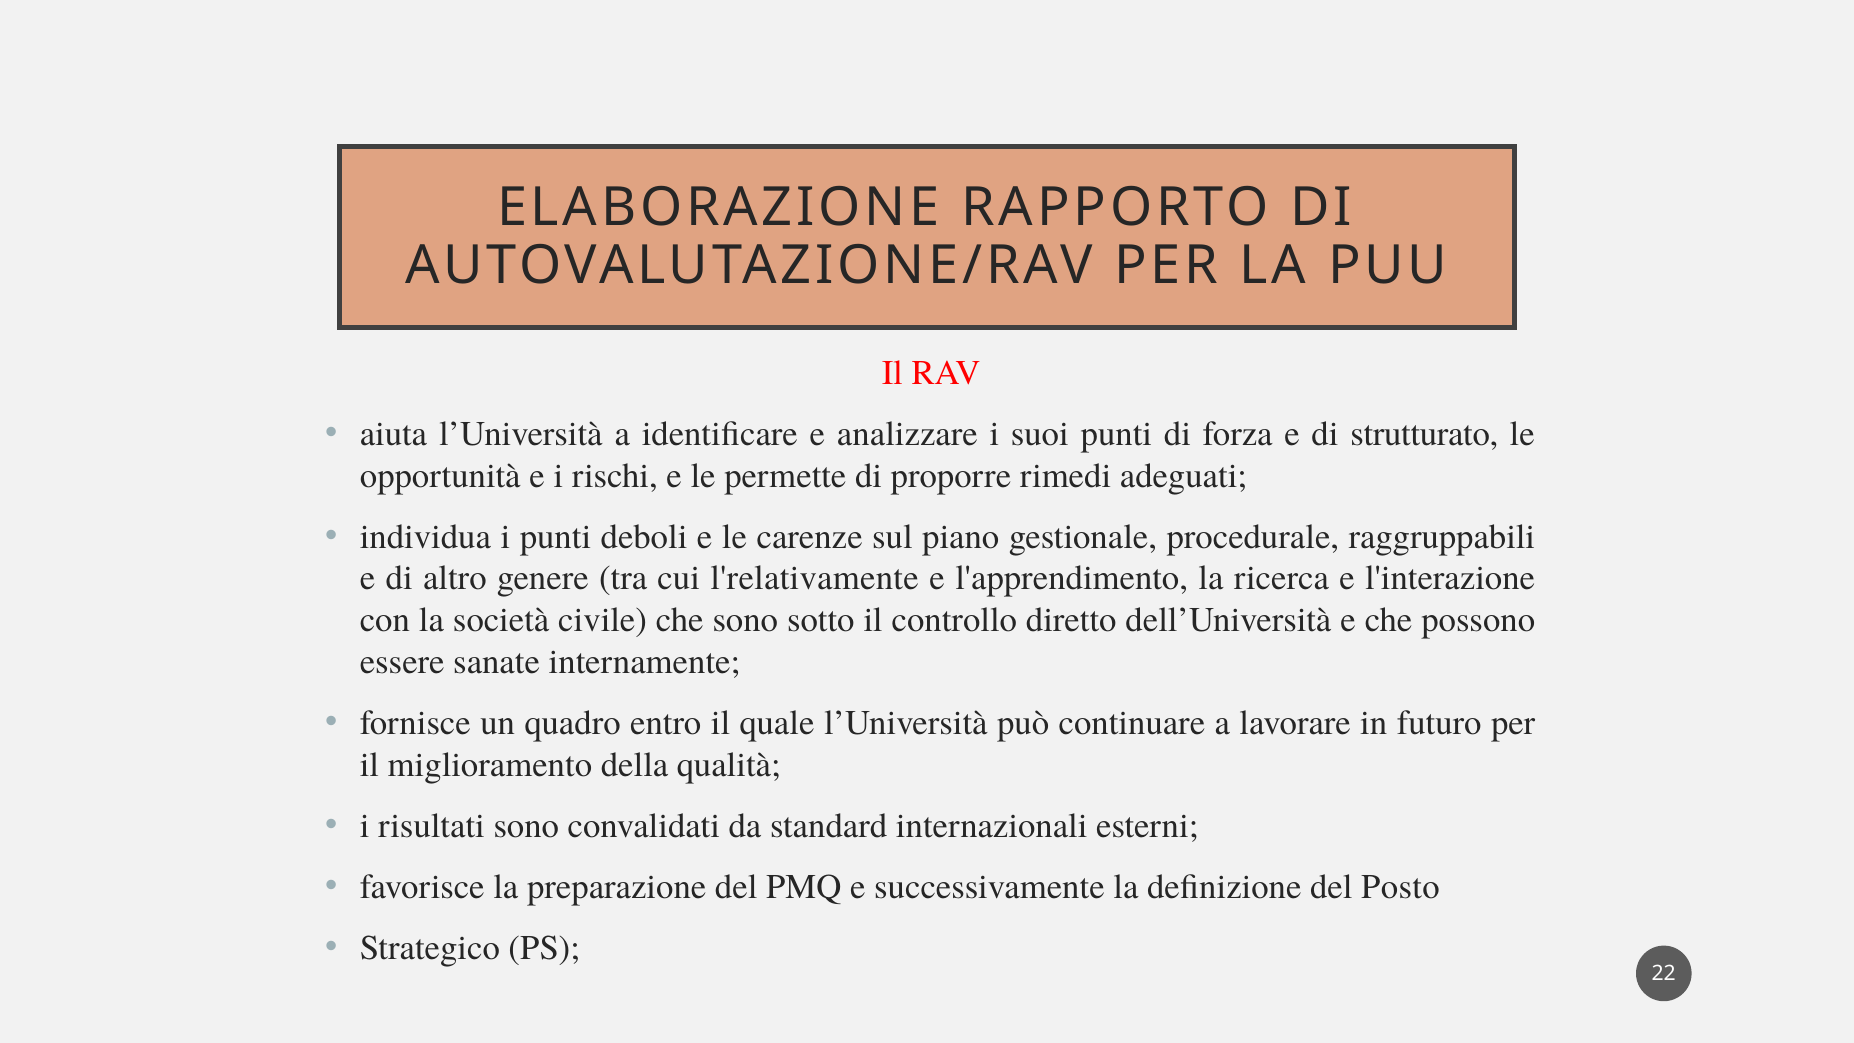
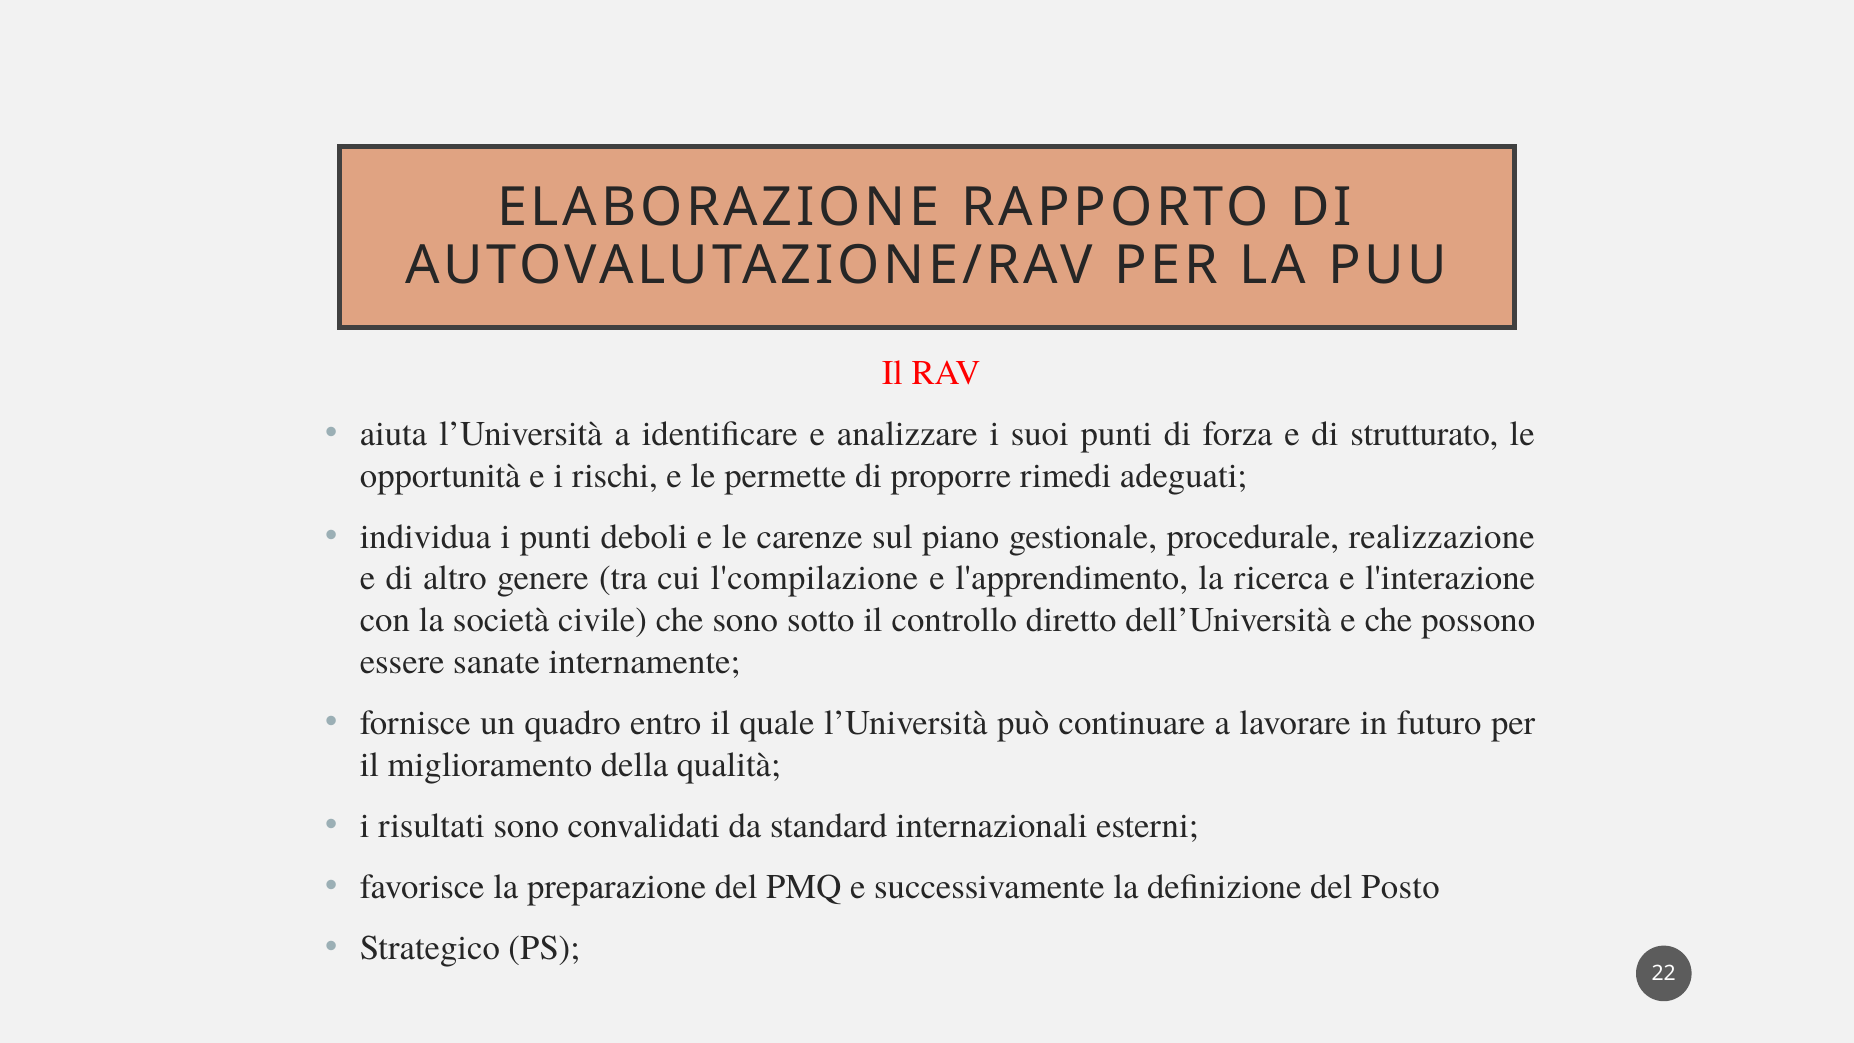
raggruppabili: raggruppabili -> realizzazione (1442, 537)
l'relativamente: l'relativamente -> l'compilazione (815, 578)
